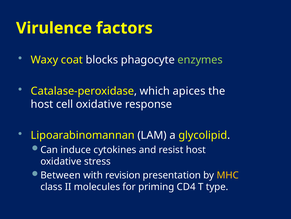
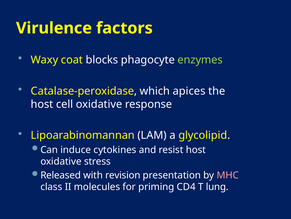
Between: Between -> Released (61, 175)
MHC colour: yellow -> pink (228, 175)
type: type -> lung (217, 186)
